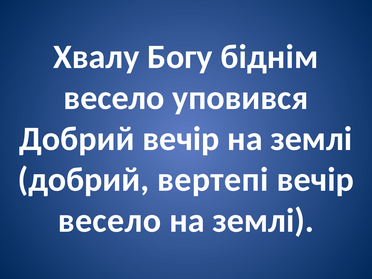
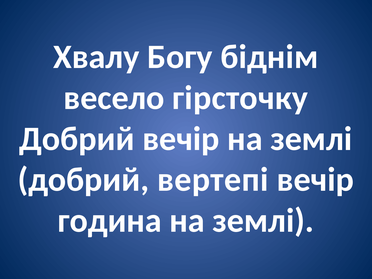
уповився: уповився -> гірсточку (240, 98)
весело: весело -> година (110, 221)
